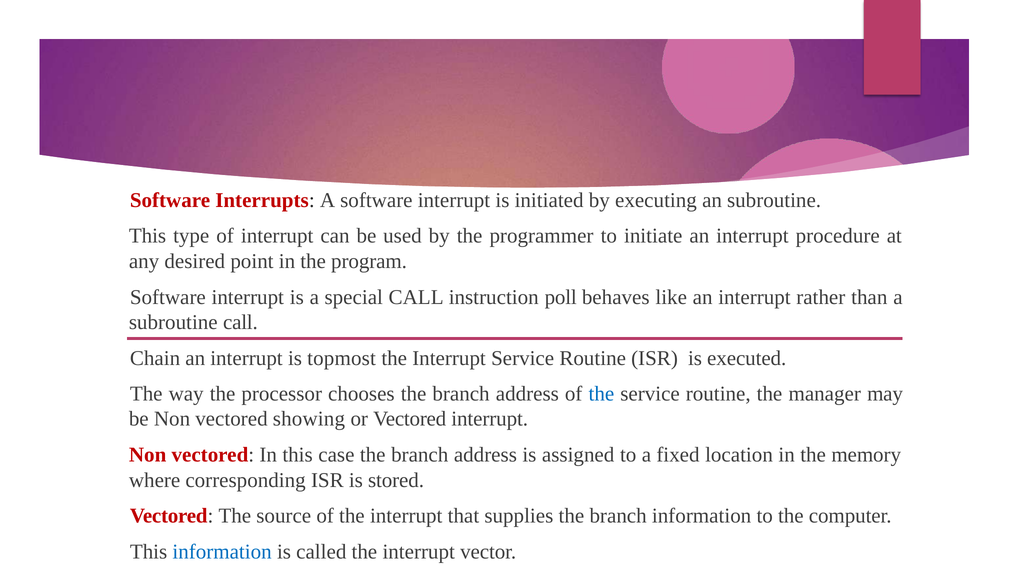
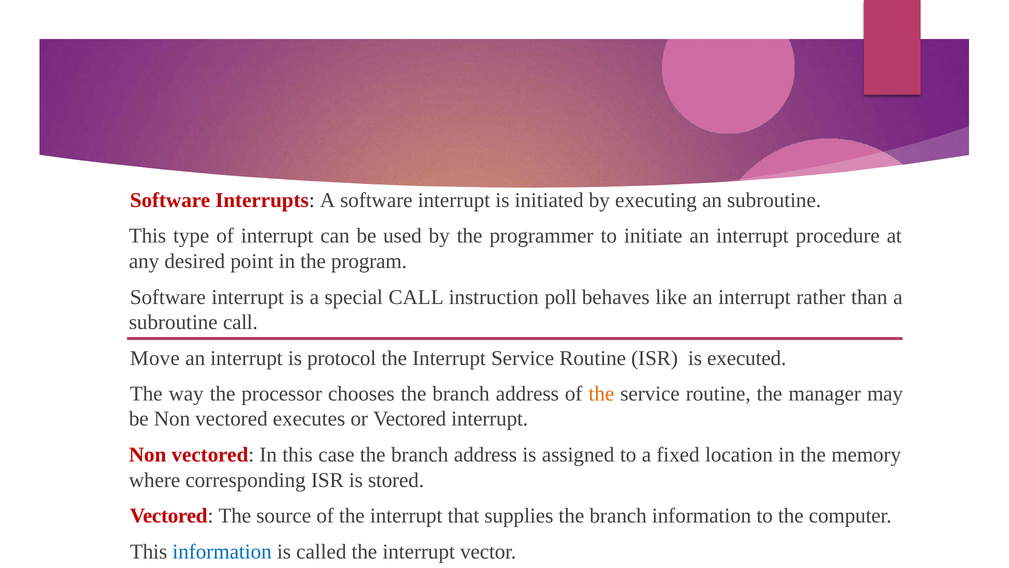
Chain: Chain -> Move (155, 358)
topmost: topmost -> protocol (342, 358)
the colour: blue -> orange (601, 393)
showing: showing -> executes (309, 419)
